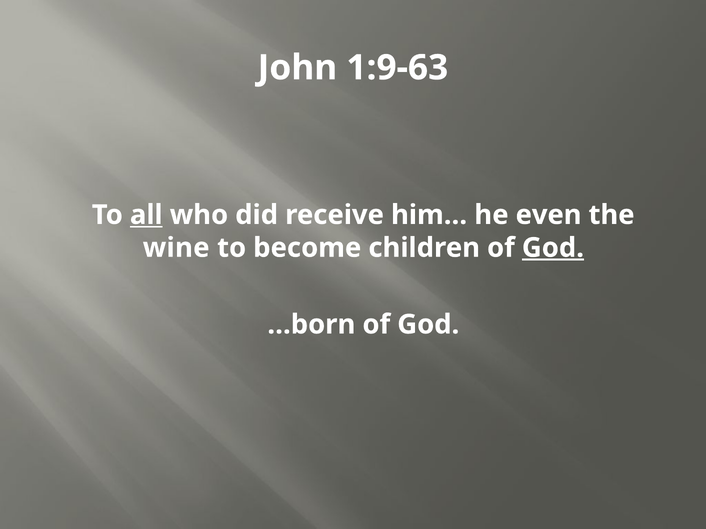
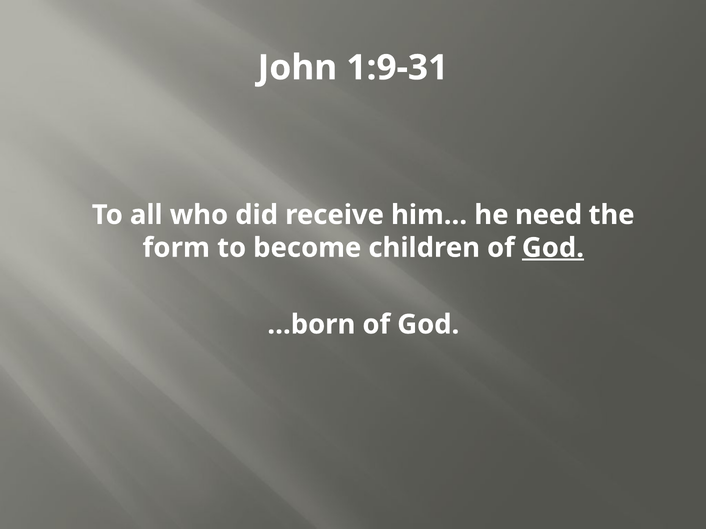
1:9-63: 1:9-63 -> 1:9-31 (397, 68)
all underline: present -> none (146, 215)
even: even -> need (549, 215)
wine: wine -> form (176, 248)
